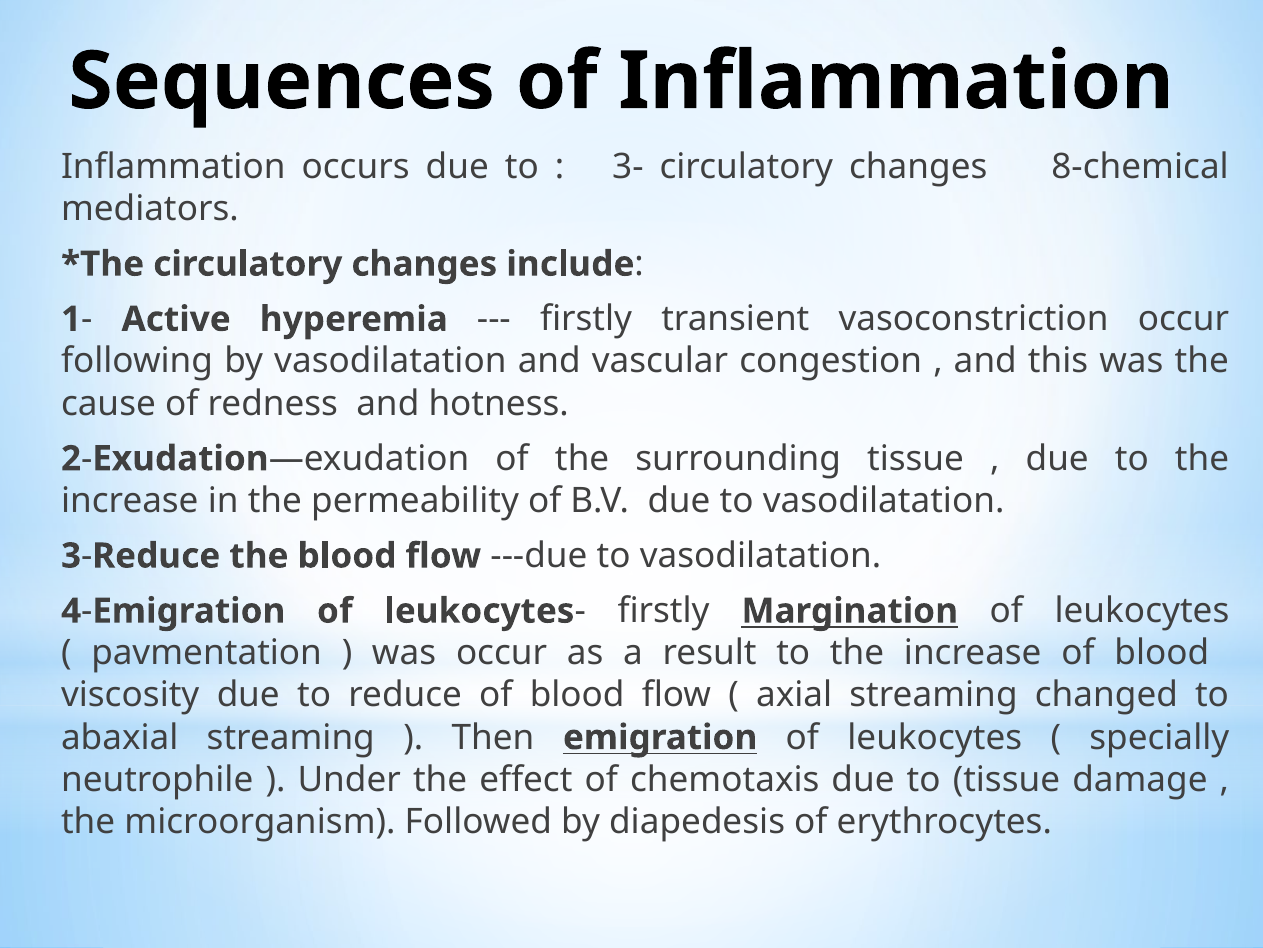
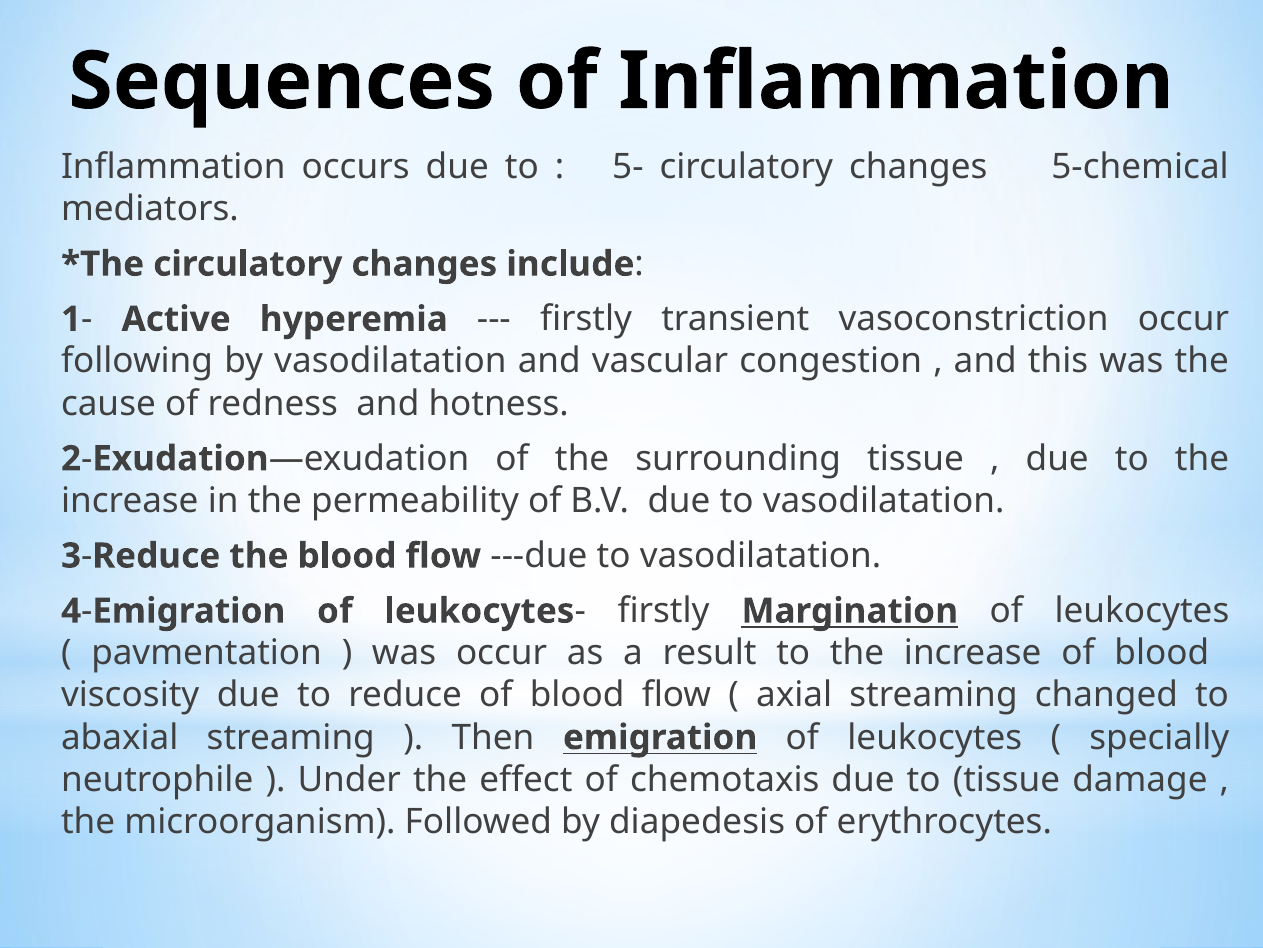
3-: 3- -> 5- (628, 167)
8-chemical: 8-chemical -> 5-chemical (1140, 167)
